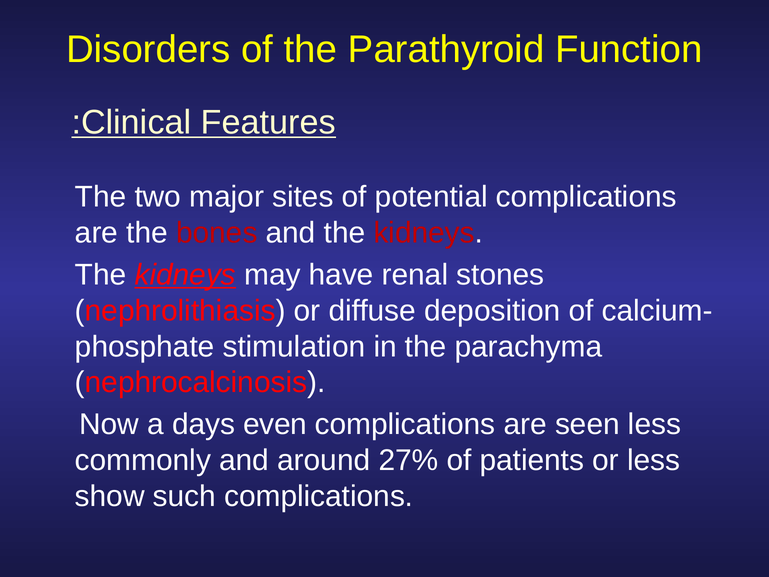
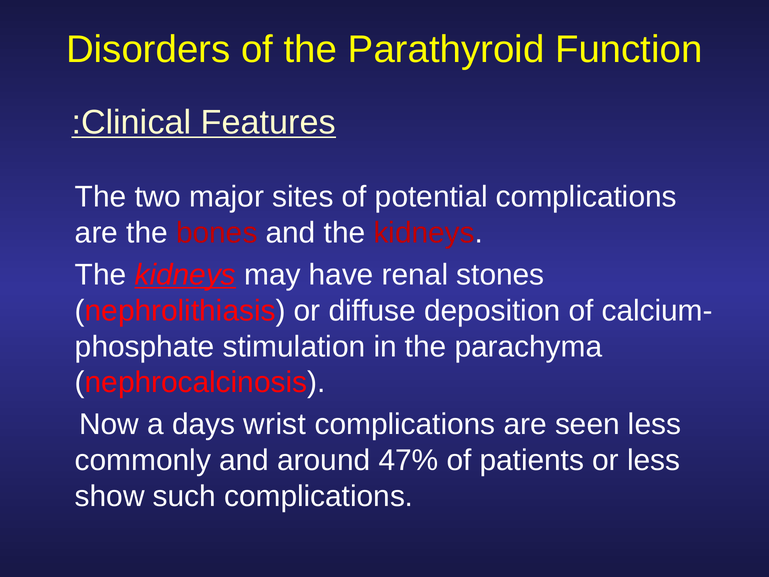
even: even -> wrist (275, 424)
27%: 27% -> 47% (408, 460)
